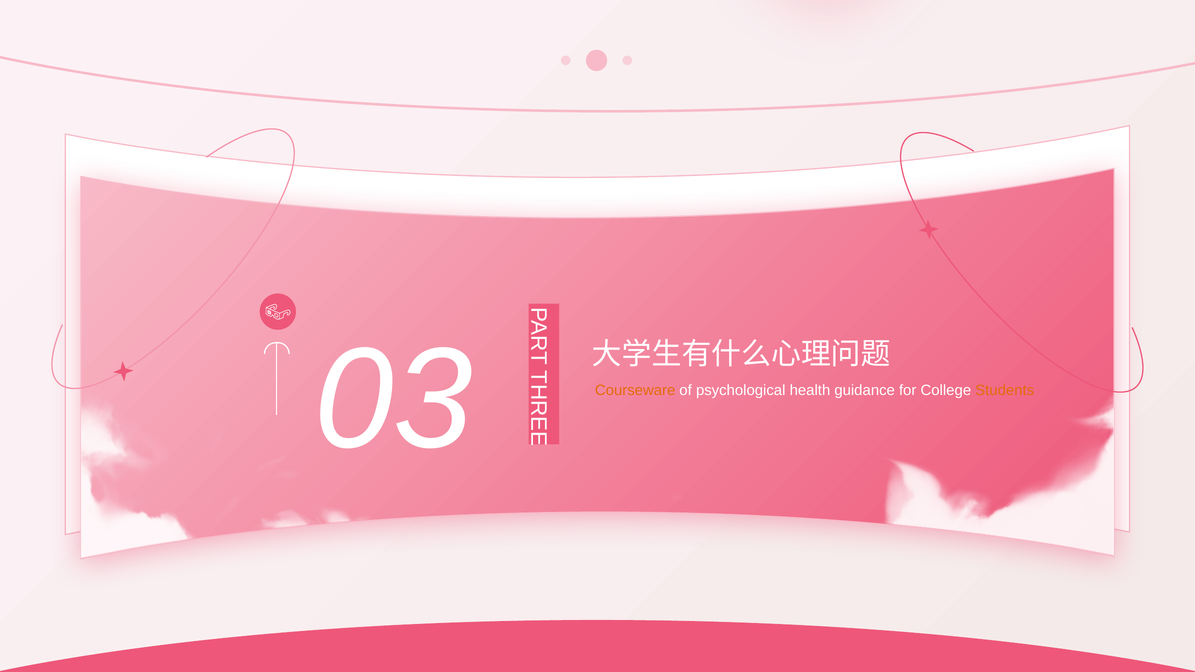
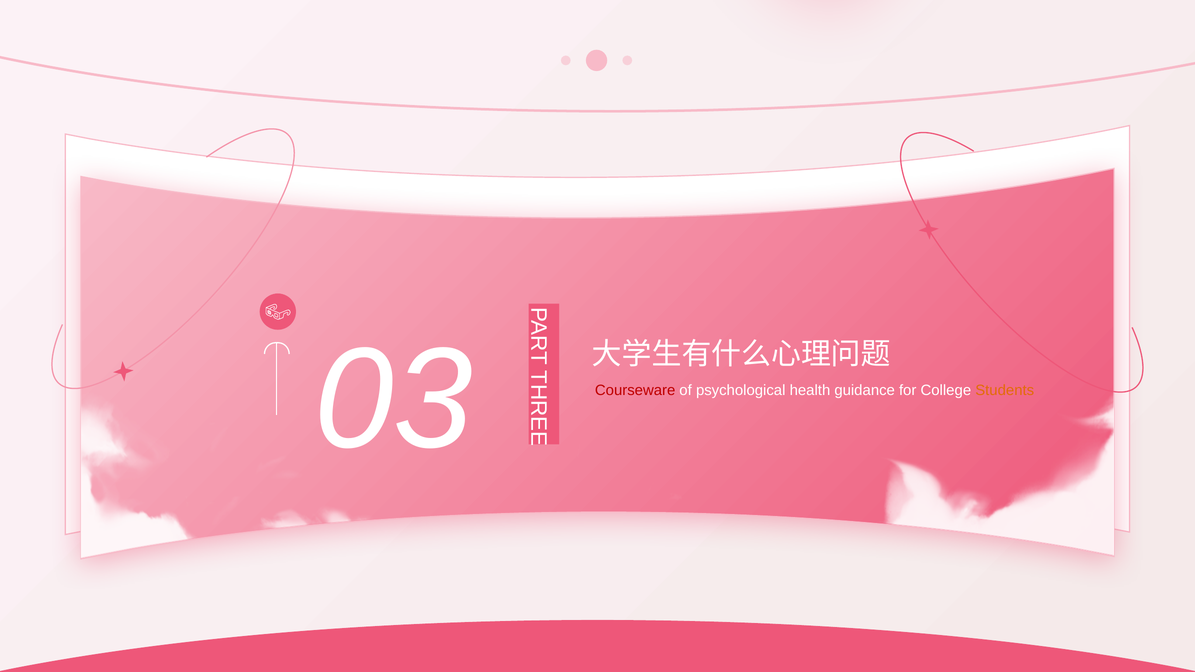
Courseware colour: orange -> red (635, 391)
